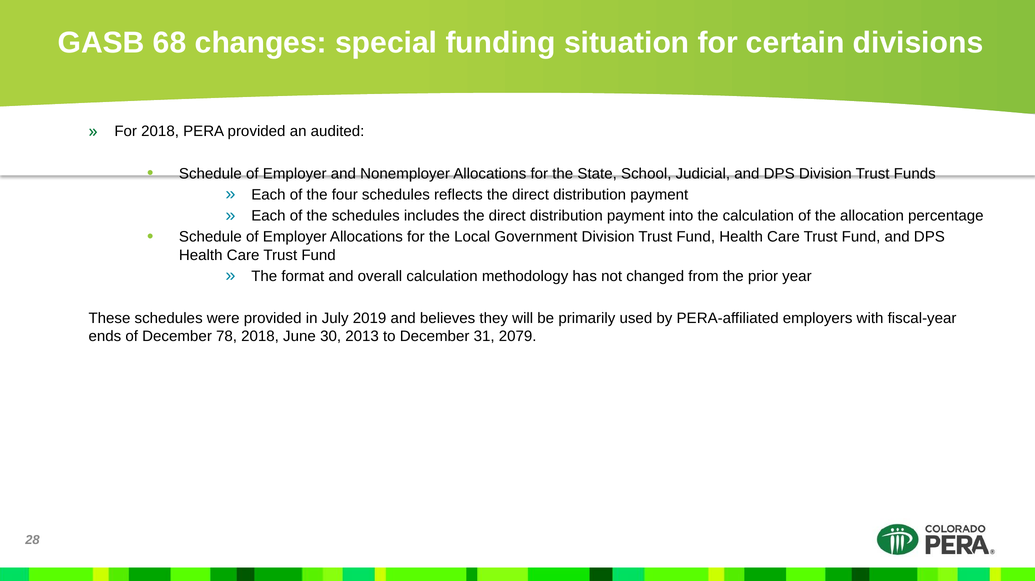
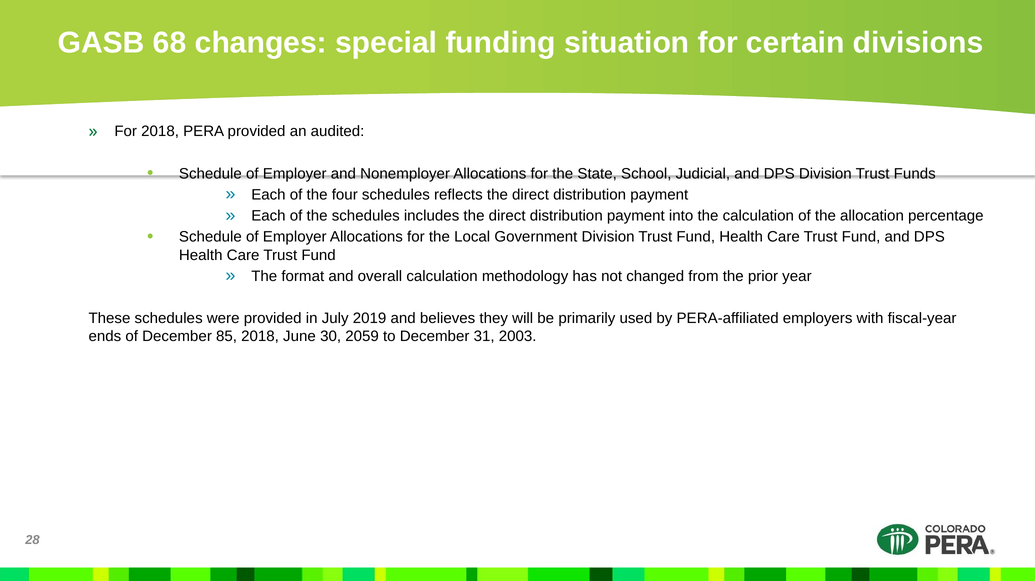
78: 78 -> 85 (227, 337)
2013: 2013 -> 2059 (362, 337)
2079: 2079 -> 2003 (518, 337)
